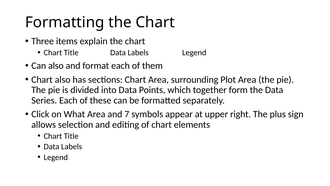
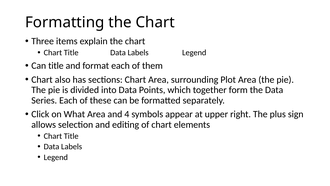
Can also: also -> title (56, 66)
7: 7 -> 4 (127, 114)
